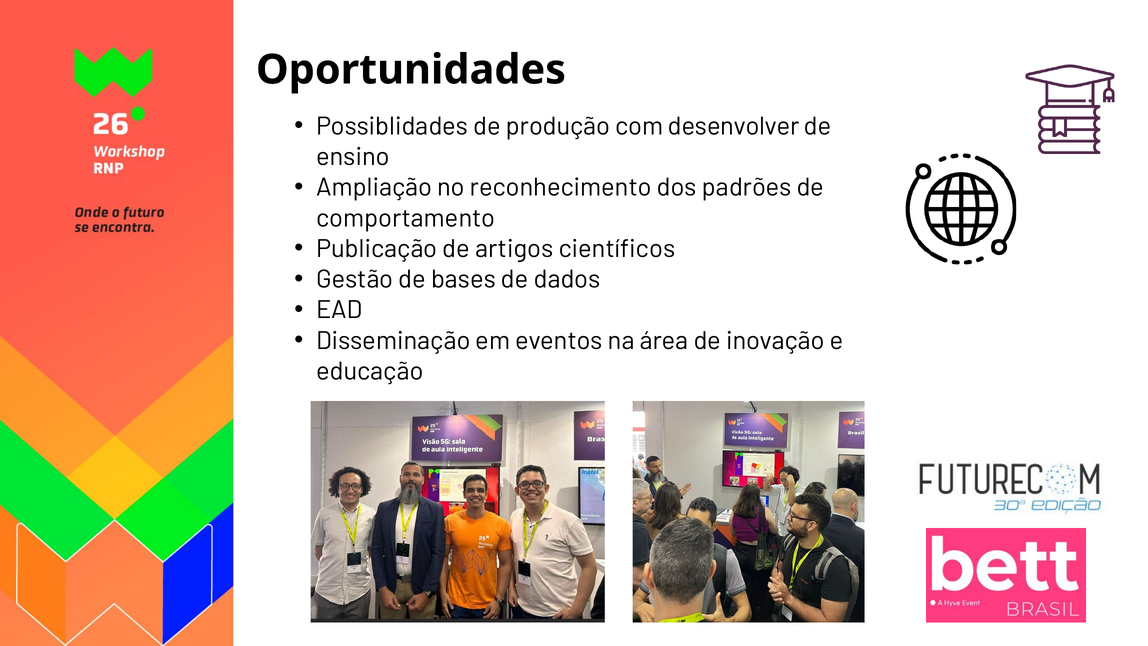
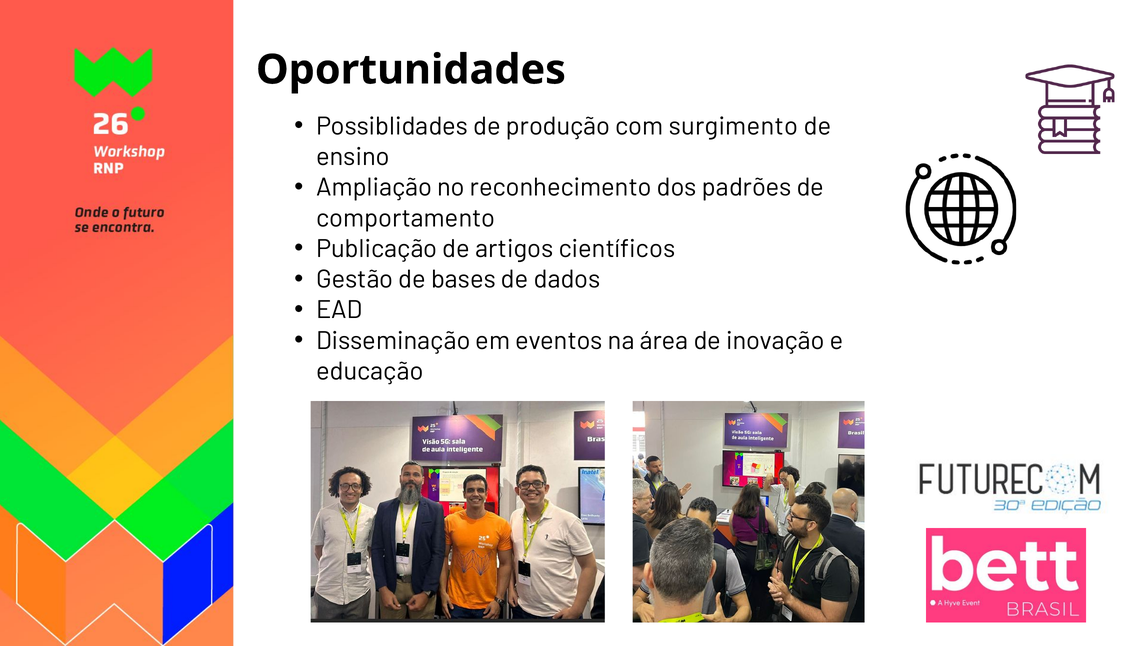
desenvolver: desenvolver -> surgimento (733, 126)
